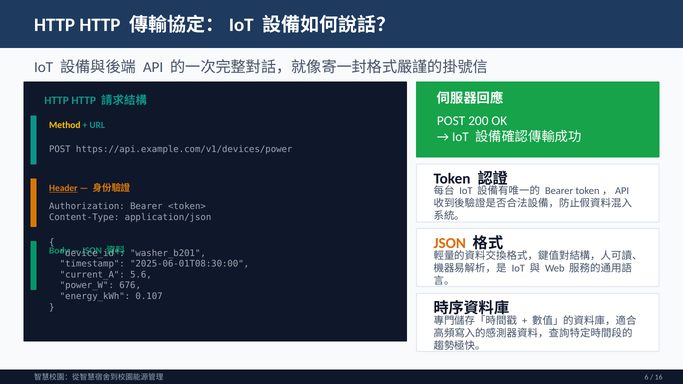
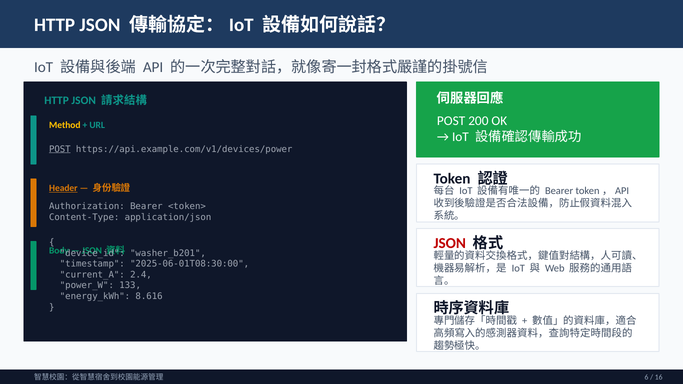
HTTP: HTTP -> JSON (100, 25)
HTTP: HTTP -> JSON (84, 100)
POST underline: none -> present (60, 149)
JSON colour: orange -> red (450, 244)
5.6: 5.6 -> 2.4 (141, 275)
676: 676 -> 133 (130, 286)
0.107: 0.107 -> 8.616 (149, 296)
